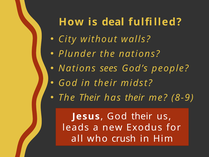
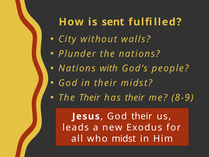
deal: deal -> sent (113, 22)
sees: sees -> with (109, 68)
who crush: crush -> midst (124, 138)
